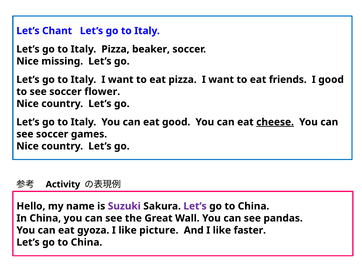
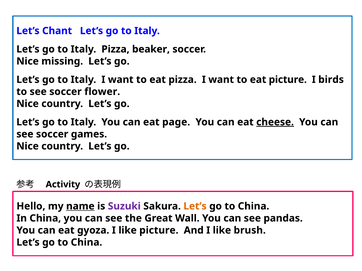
eat friends: friends -> picture (288, 80)
I good: good -> birds (331, 80)
eat good: good -> page (176, 122)
name underline: none -> present (80, 207)
Let’s colour: purple -> orange (195, 207)
faster: faster -> brush (250, 231)
